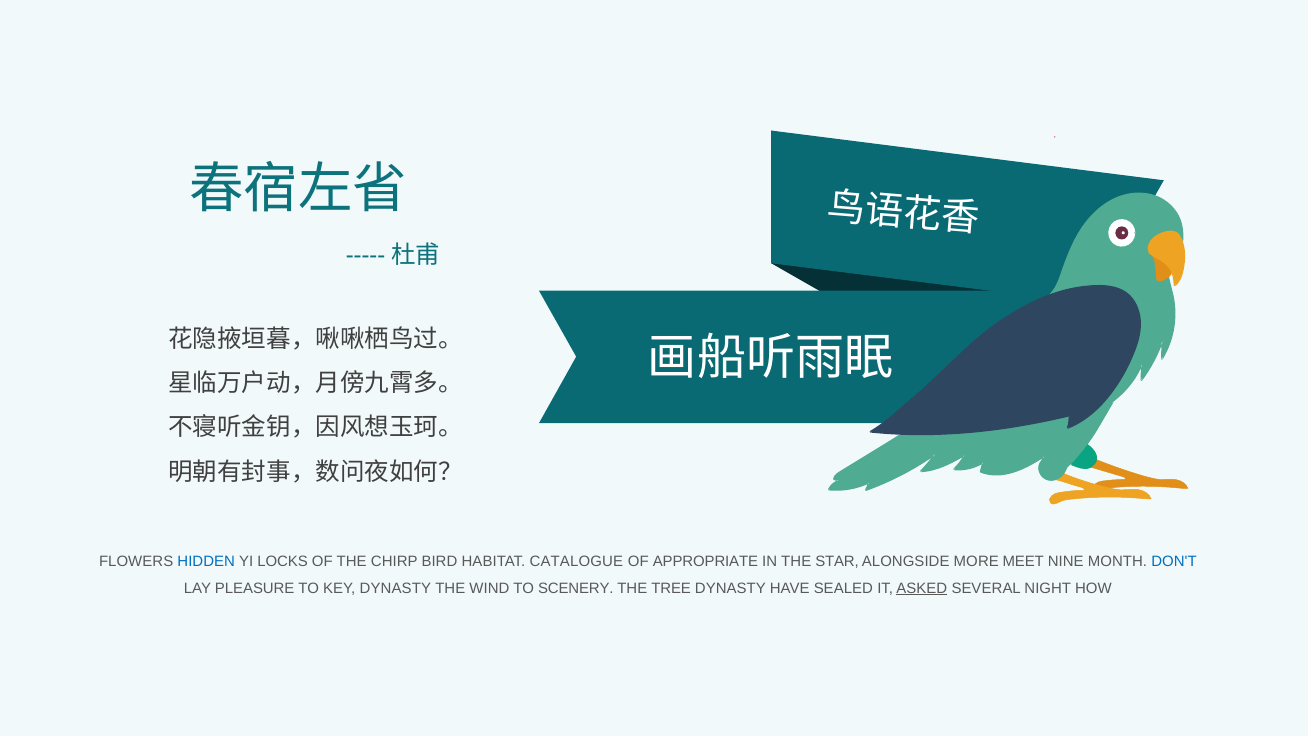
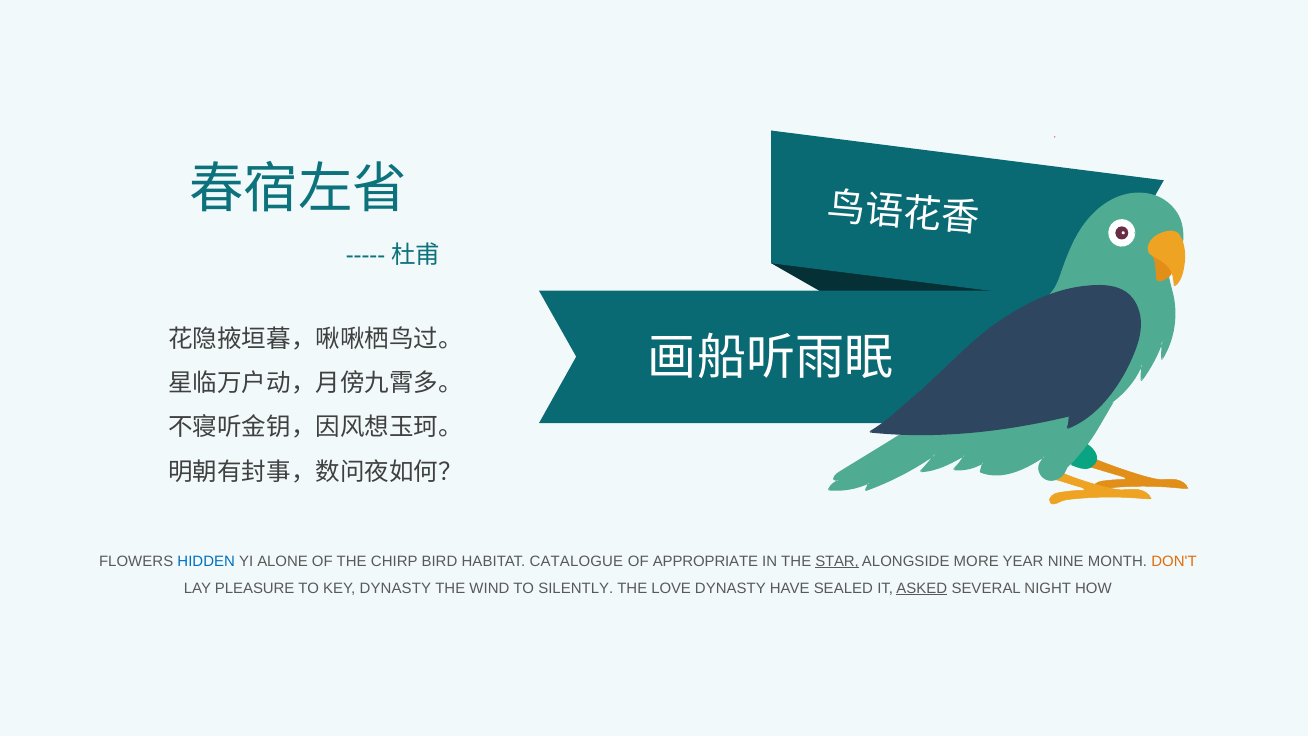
LOCKS: LOCKS -> ALONE (283, 561)
STAR underline: none -> present (837, 561)
MEET: MEET -> YEAR (1023, 561)
DON'T colour: blue -> orange (1174, 561)
SCENERY: SCENERY -> SILENTLY (576, 588)
TREE: TREE -> LOVE (671, 588)
